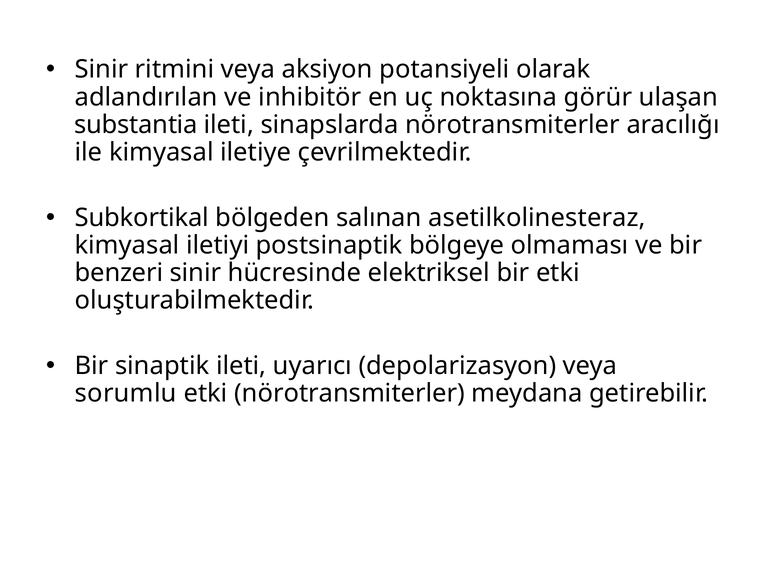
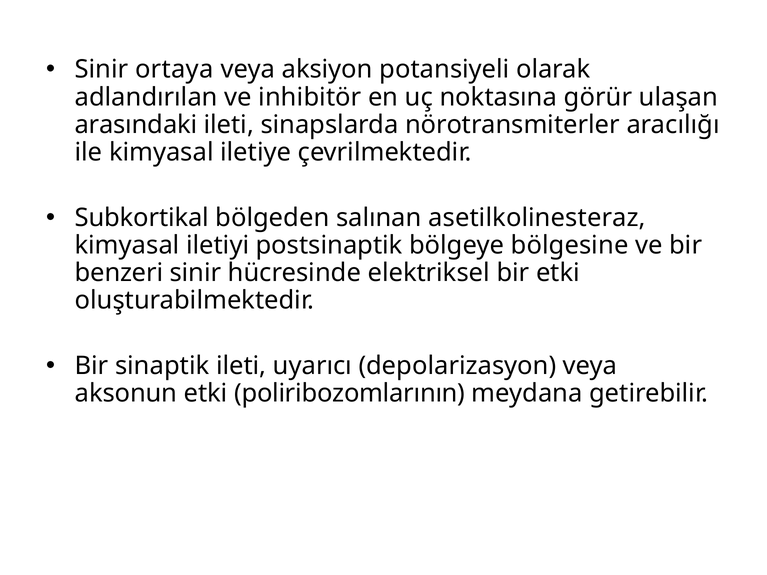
ritmini: ritmini -> ortaya (174, 70)
substantia: substantia -> arasındaki (136, 125)
olmaması: olmaması -> bölgesine (570, 245)
sorumlu: sorumlu -> aksonun (126, 394)
etki nörotransmiterler: nörotransmiterler -> poliribozomlarının (350, 394)
